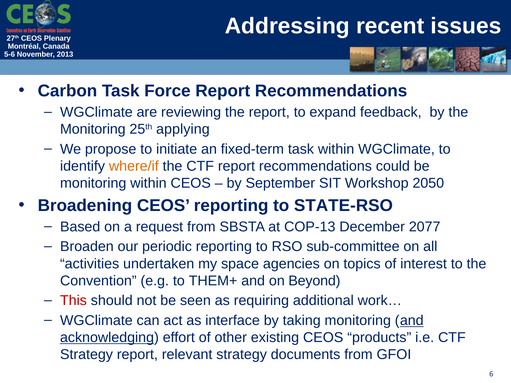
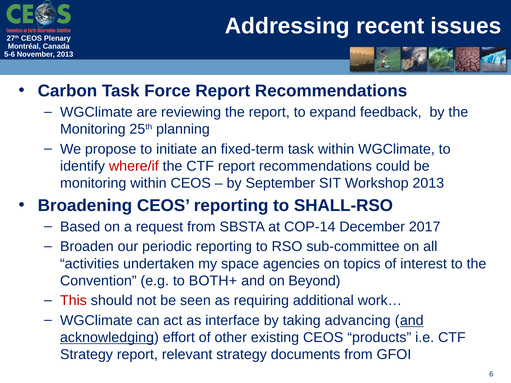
applying: applying -> planning (183, 129)
where/if colour: orange -> red (134, 166)
Workshop 2050: 2050 -> 2013 (428, 183)
STATE-RSO: STATE-RSO -> SHALL-RSO (343, 206)
COP-13: COP-13 -> COP-14 (310, 227)
2077: 2077 -> 2017 (425, 227)
THEM+: THEM+ -> BOTH+ (213, 281)
taking monitoring: monitoring -> advancing (358, 321)
